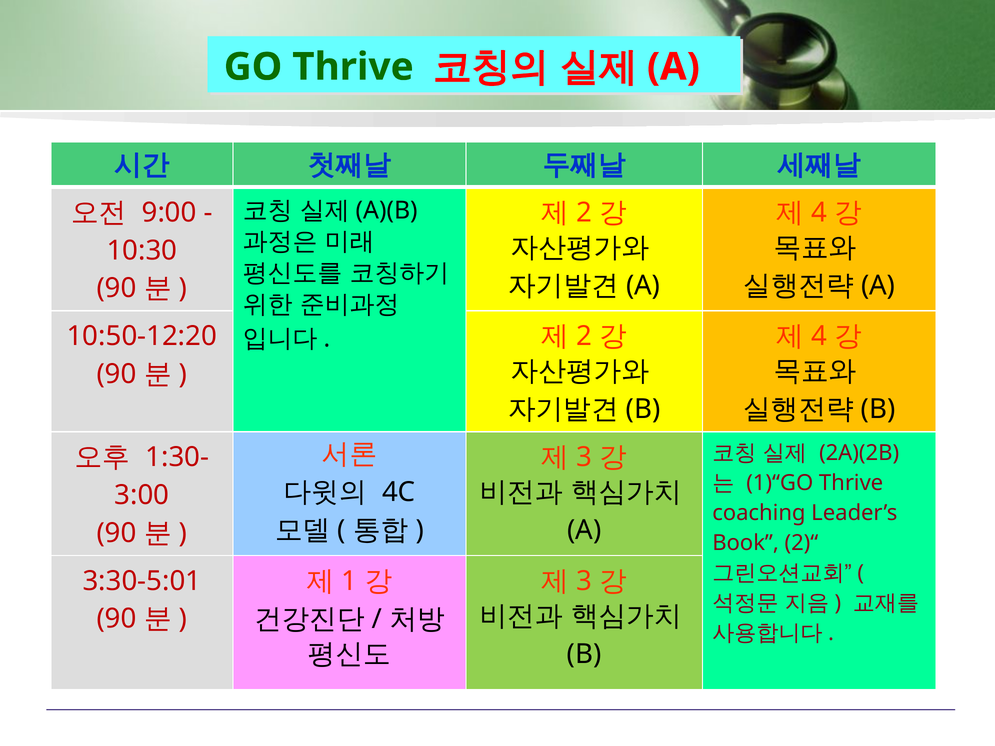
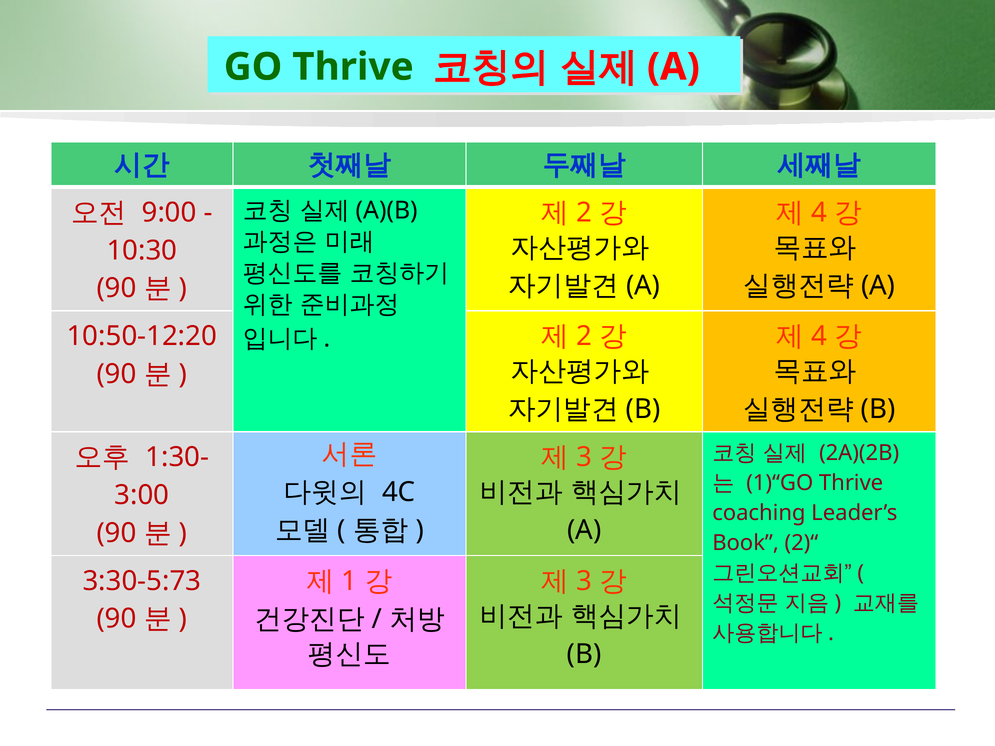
3:30-5:01: 3:30-5:01 -> 3:30-5:73 (142, 581)
